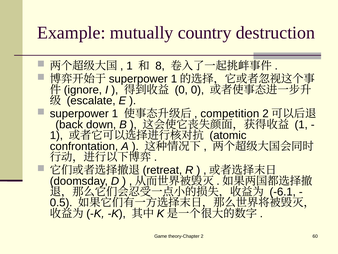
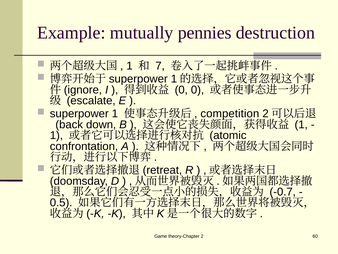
country: country -> pennies (205, 33)
8: 8 -> 7 (160, 66)
-6.1: -6.1 -> -0.7 (283, 192)
